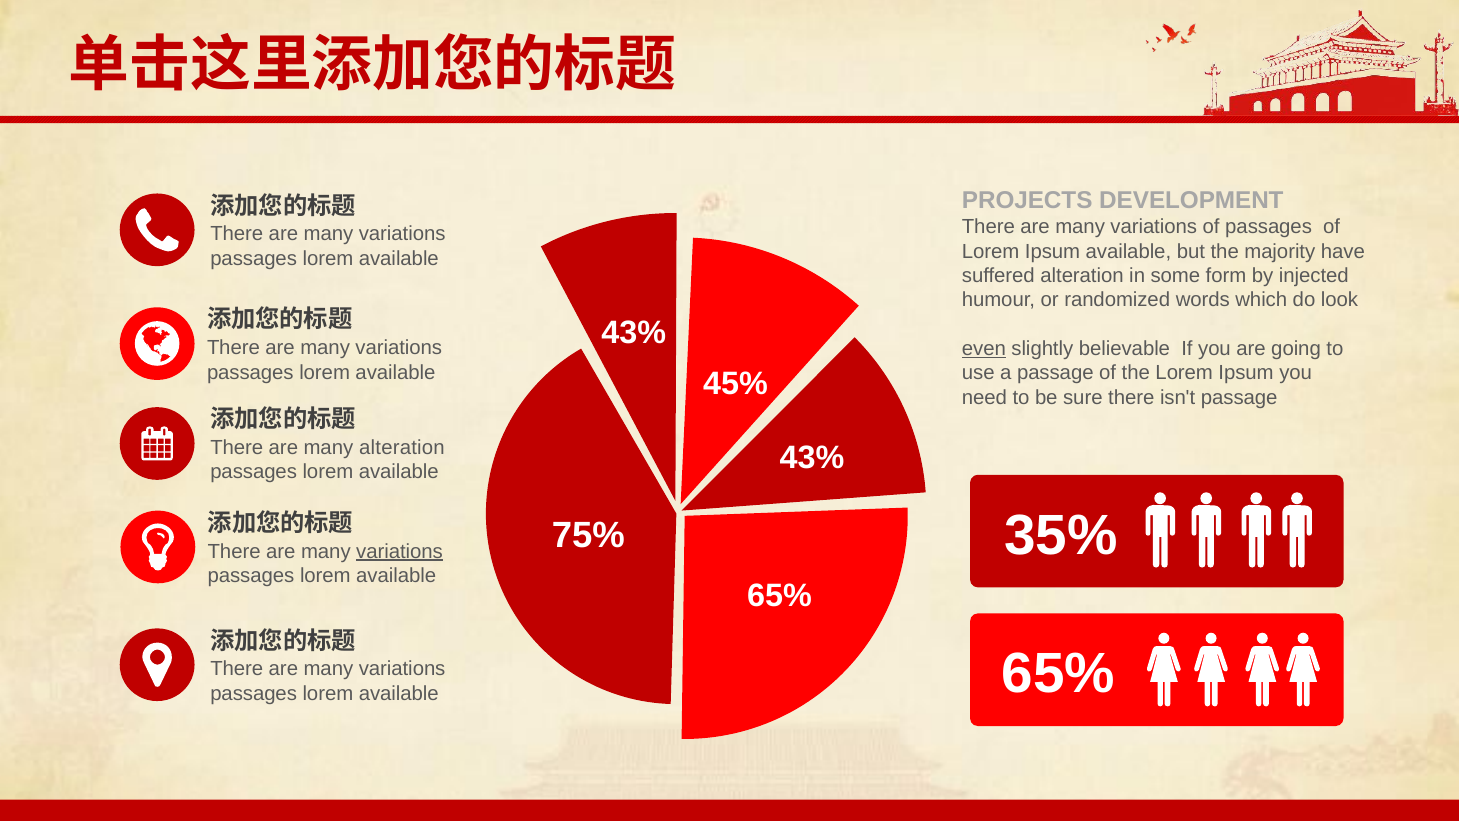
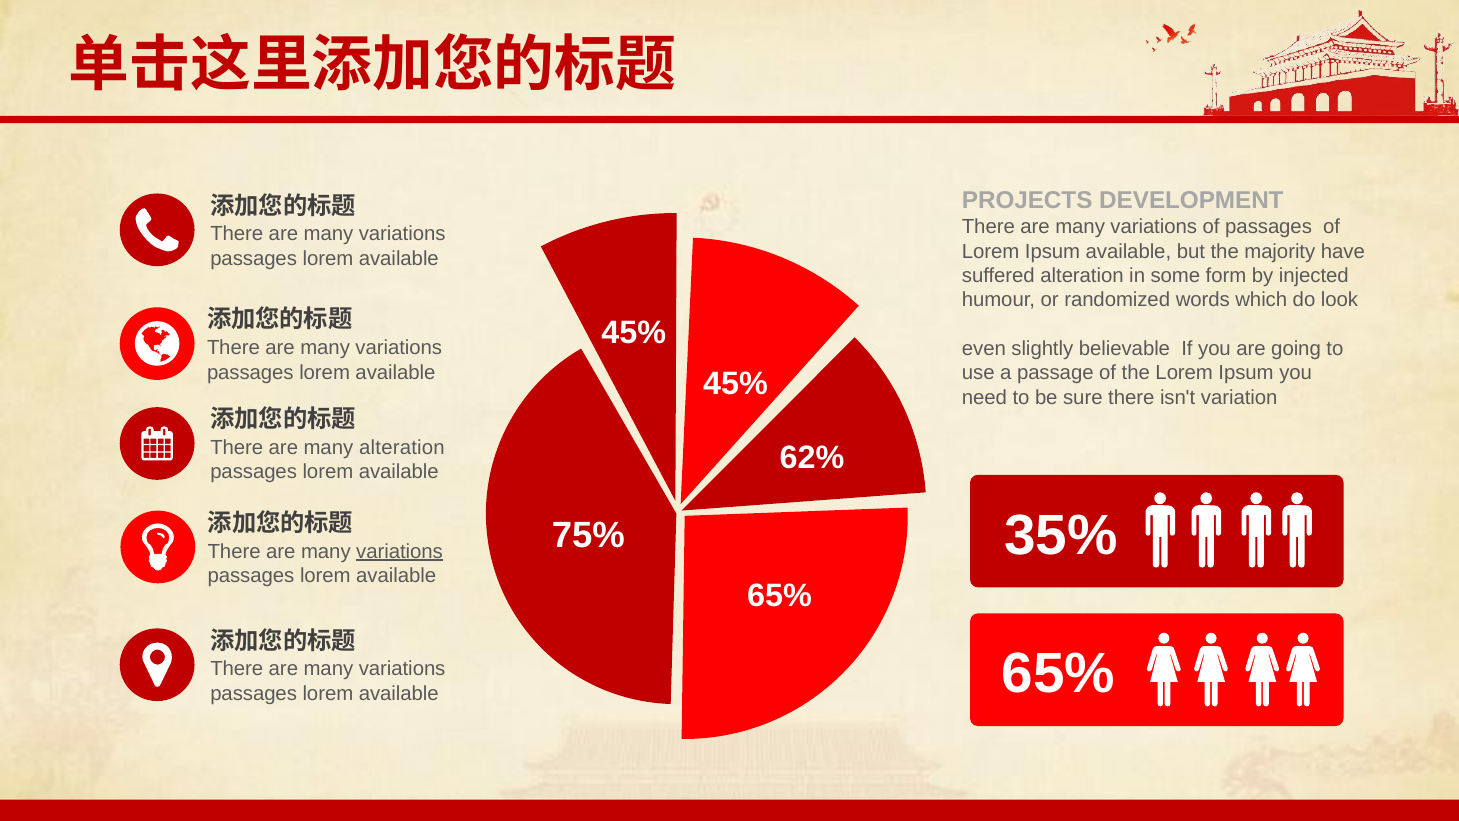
43%: 43% -> 45% (634, 333)
even underline: present -> none (984, 349)
isn't passage: passage -> variation (1239, 397)
43%: 43% -> 62% (812, 458)
